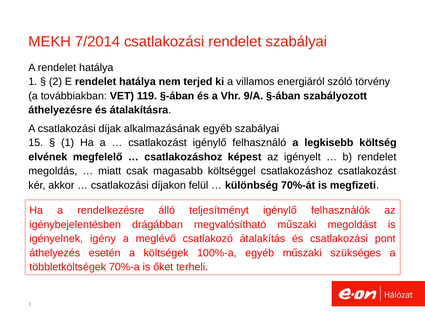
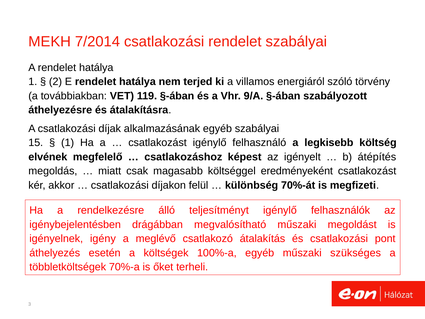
b rendelet: rendelet -> átépítés (377, 157)
költséggel csatlakozáshoz: csatlakozáshoz -> eredményeként (297, 171)
